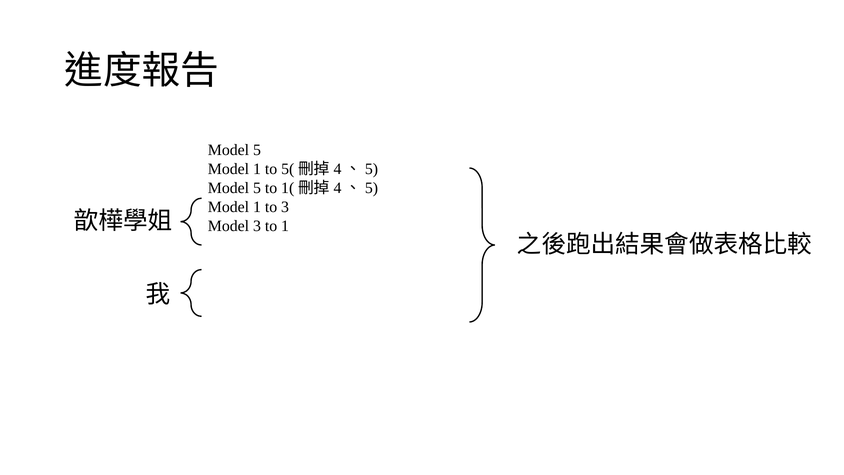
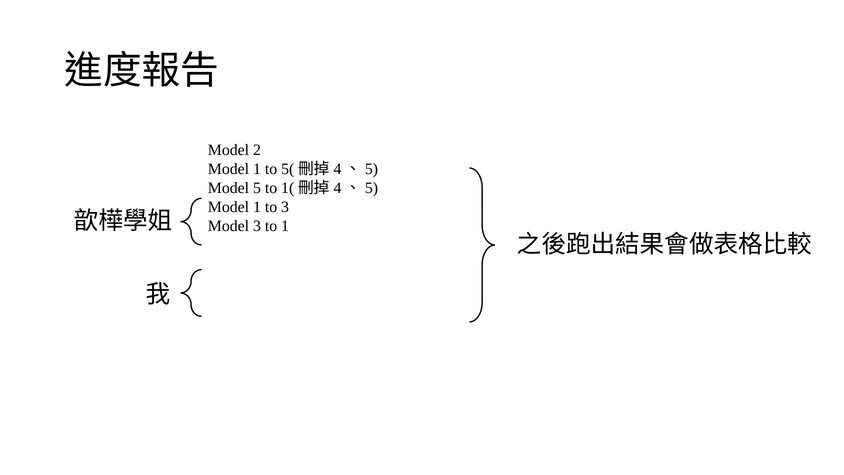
5: 5 -> 2 (257, 150)
